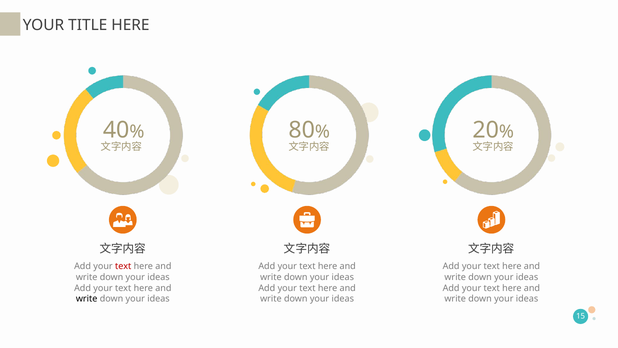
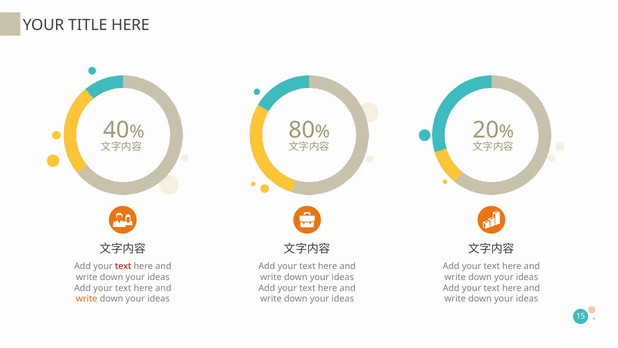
write colour: black -> orange (87, 299)
